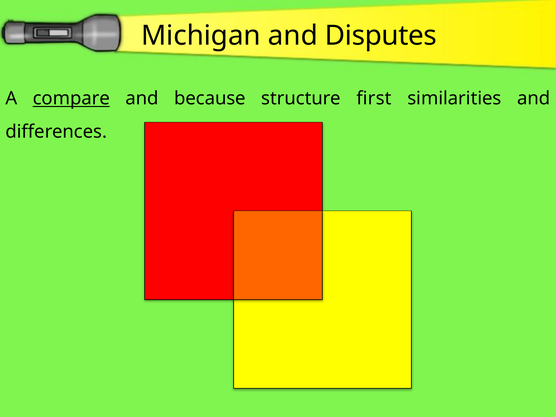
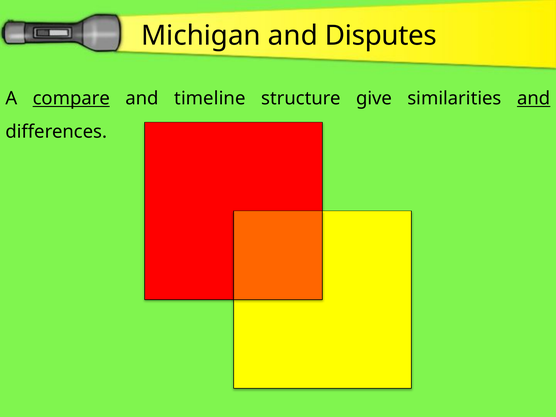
because: because -> timeline (210, 98)
first: first -> give (374, 98)
and underline: none -> present (534, 98)
